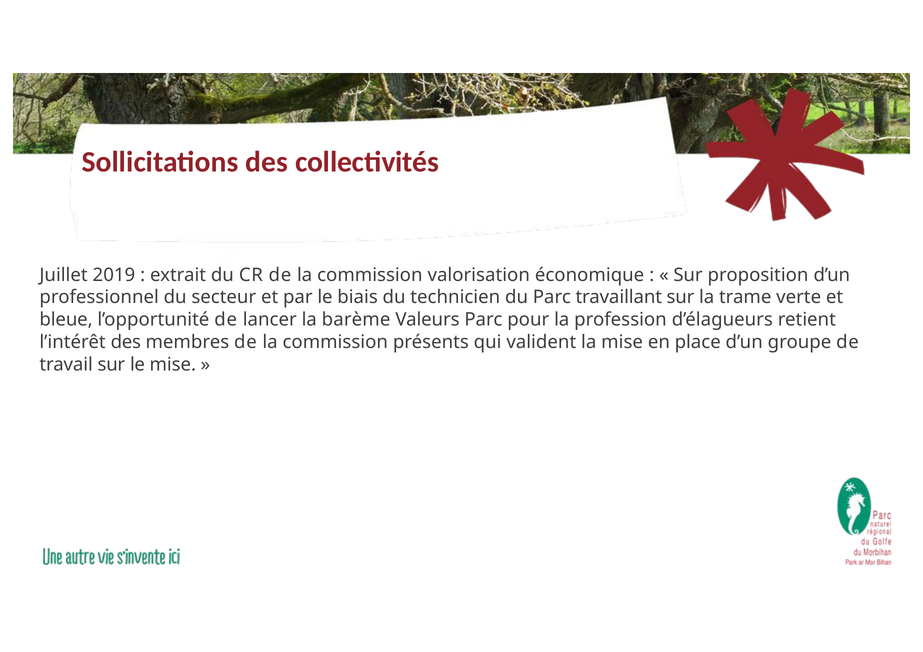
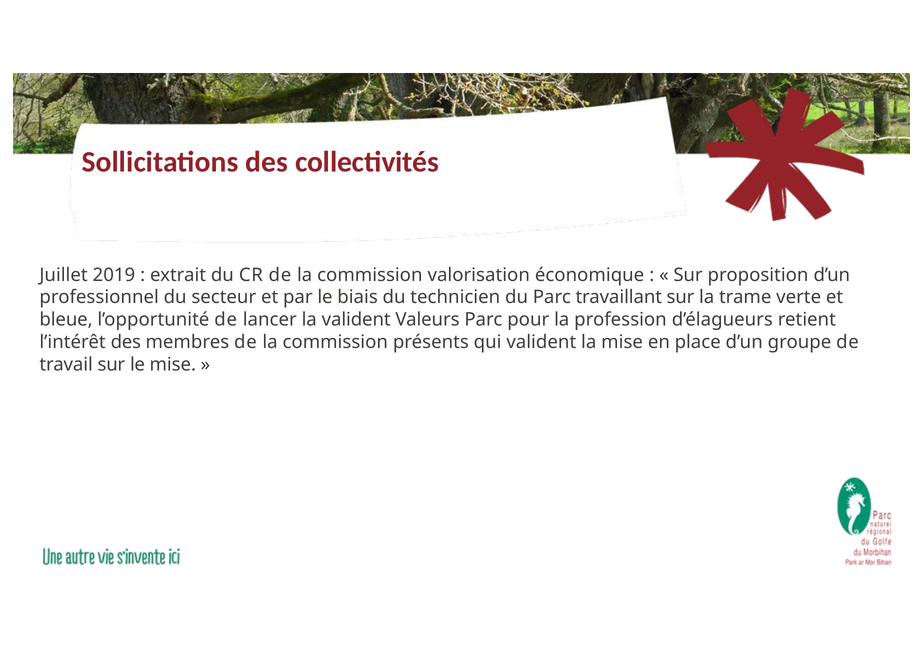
la barème: barème -> valident (356, 320)
